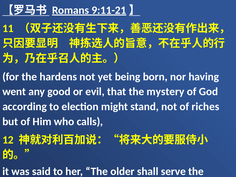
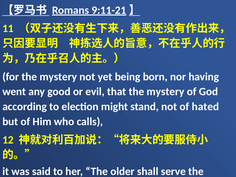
for the hardens: hardens -> mystery (58, 77)
riches: riches -> hated (205, 107)
